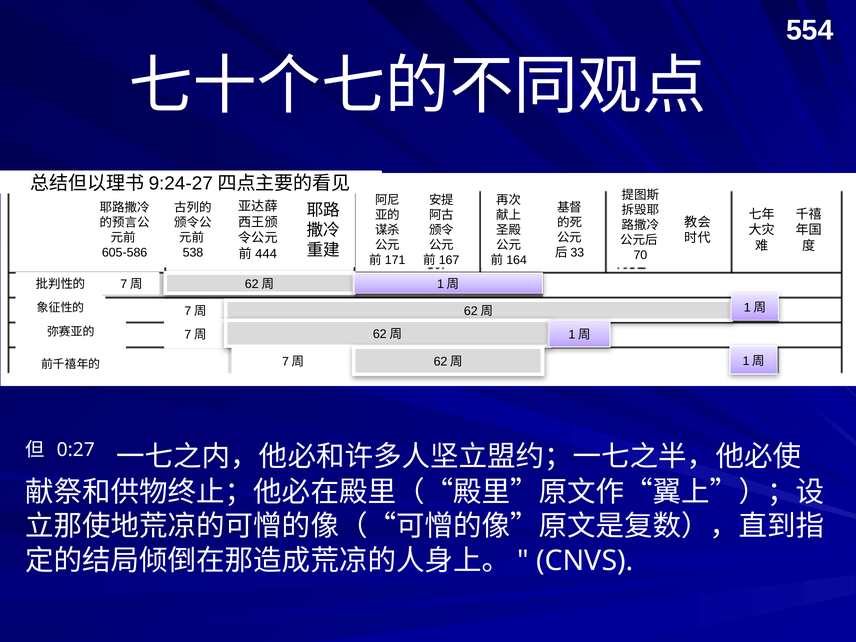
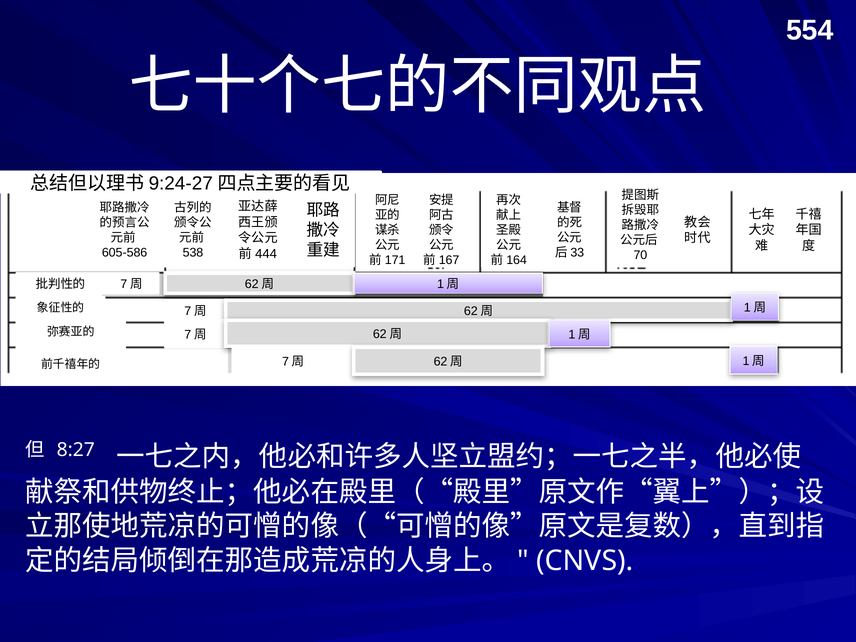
0:27: 0:27 -> 8:27 (76, 450)
